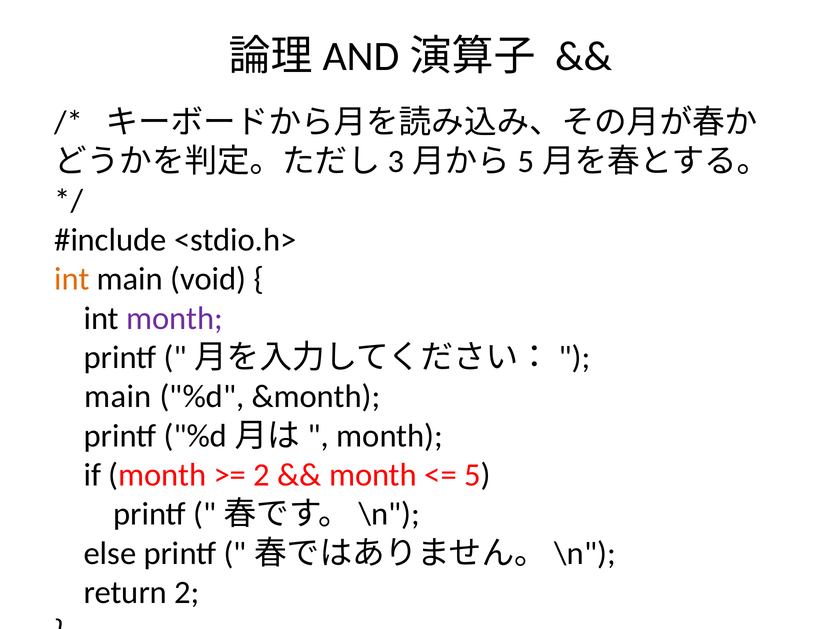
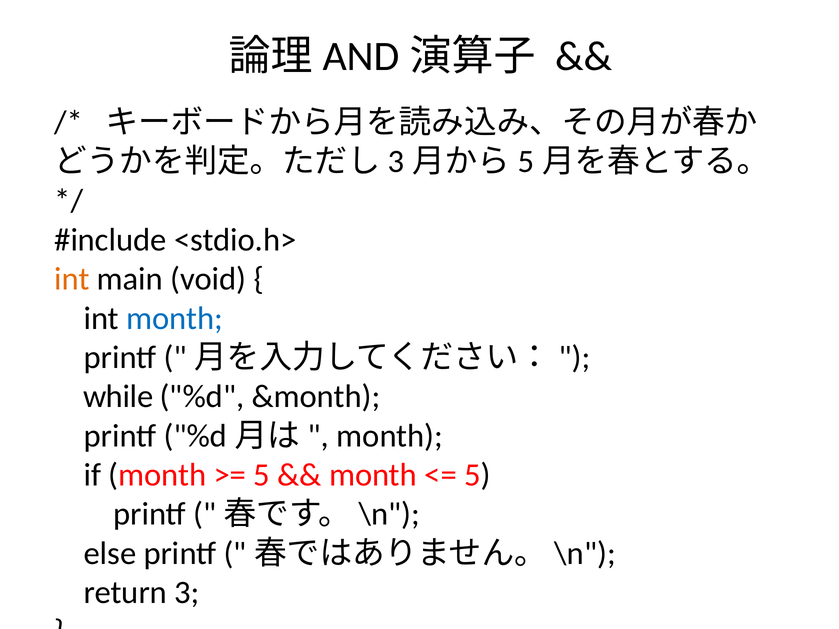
month colour: purple -> blue (175, 318)
main: main -> while (118, 397)
2: 2 -> 5 (262, 475)
return 2: 2 -> 3 (187, 593)
